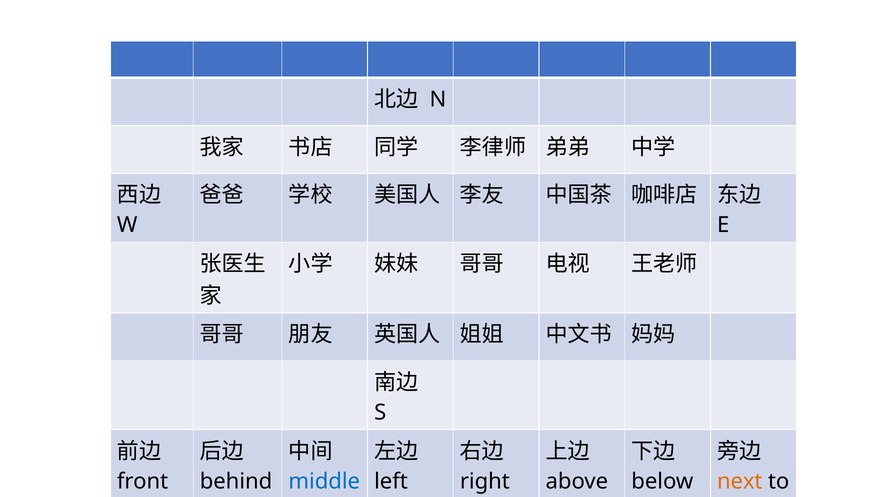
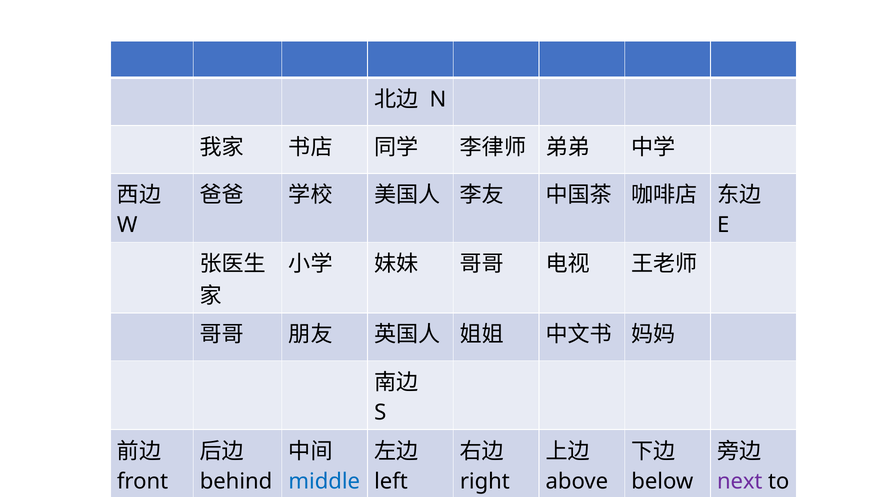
next colour: orange -> purple (740, 481)
